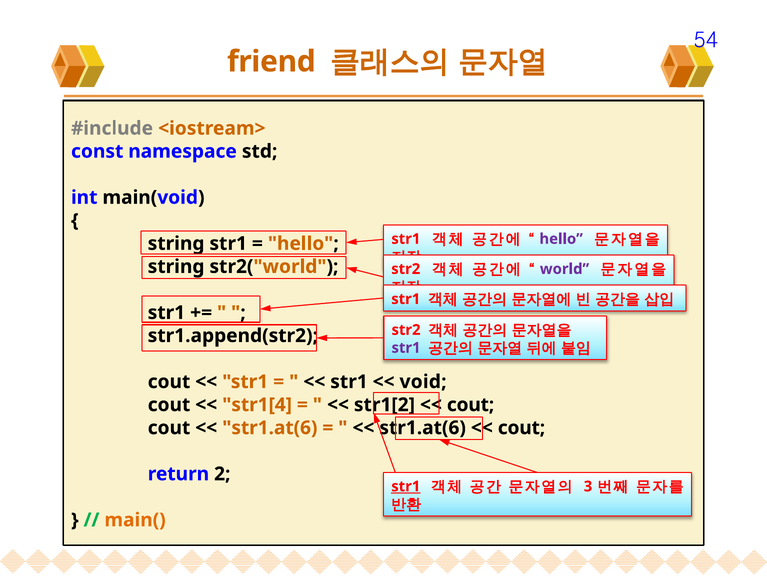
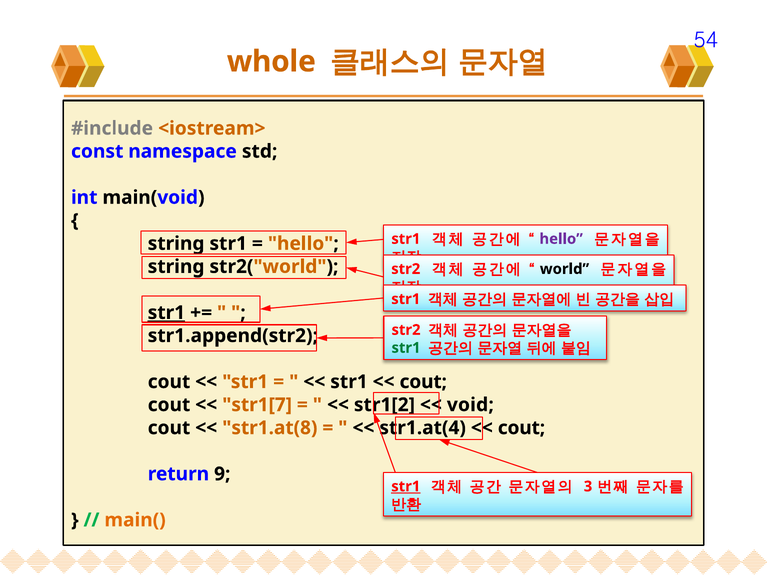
friend: friend -> whole (271, 62)
world colour: purple -> black (564, 269)
str1 underline: none -> present (166, 312)
str1 colour: purple -> green (406, 347)
void: void -> cout (423, 381)
str1[4: str1[4 -> str1[7 (257, 404)
cout: cout -> void (470, 404)
str1.at(6: str1.at(6 -> str1.at(8 (270, 427)
str1.at(6: str1.at(6 -> str1.at(4 (423, 427)
2: 2 -> 9 (222, 473)
